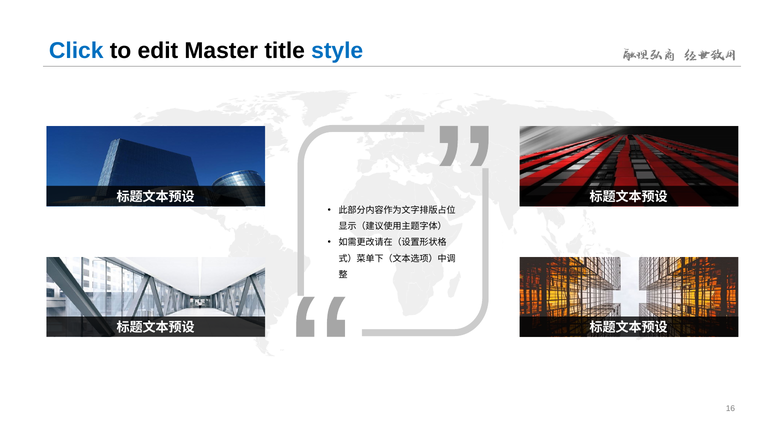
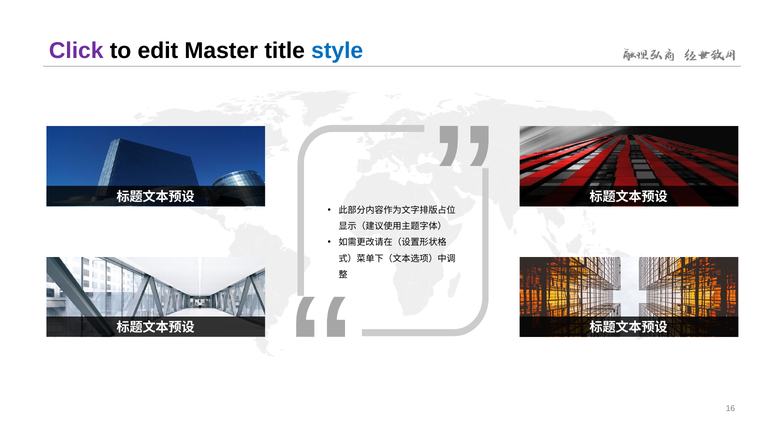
Click colour: blue -> purple (76, 51)
